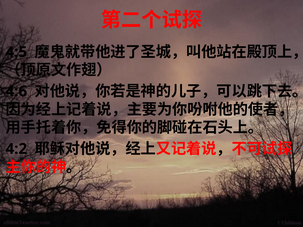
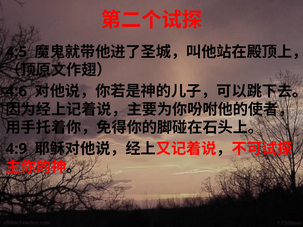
4:2: 4:2 -> 4:9 (16, 149)
